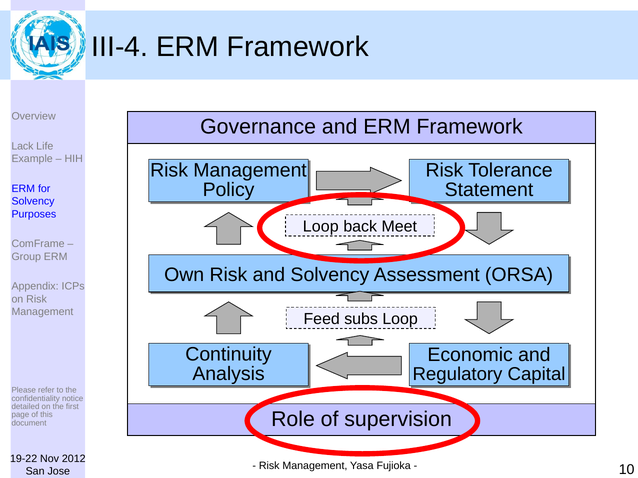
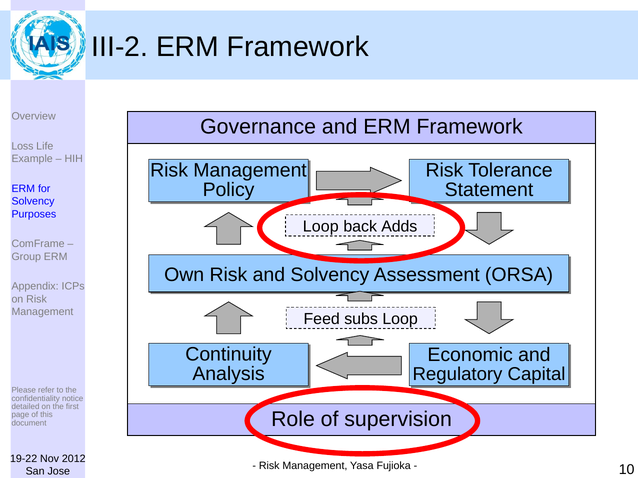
III-4: III-4 -> III-2 (120, 47)
Lack: Lack -> Loss (22, 146)
Meet: Meet -> Adds (399, 227)
